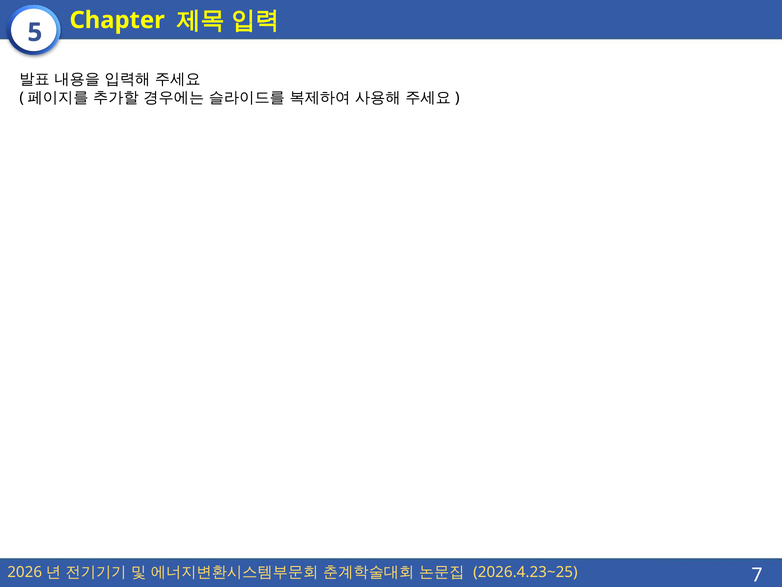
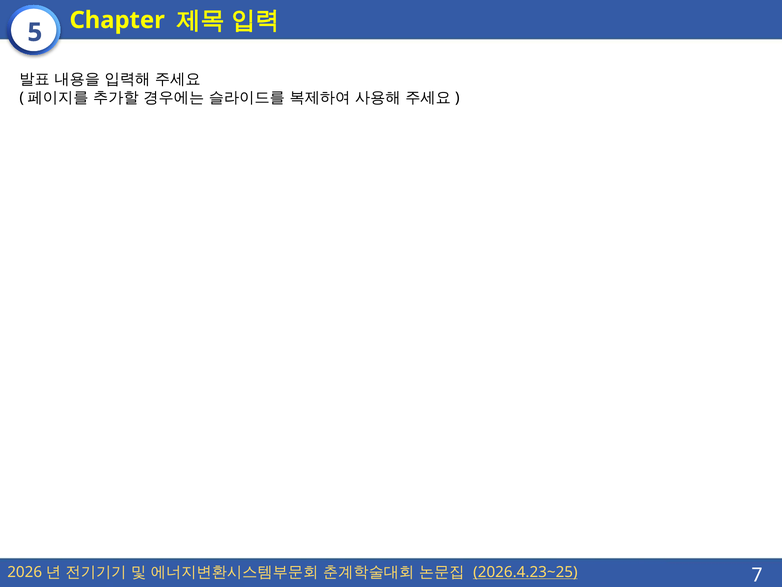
2026.4.23~25 underline: none -> present (525, 572)
